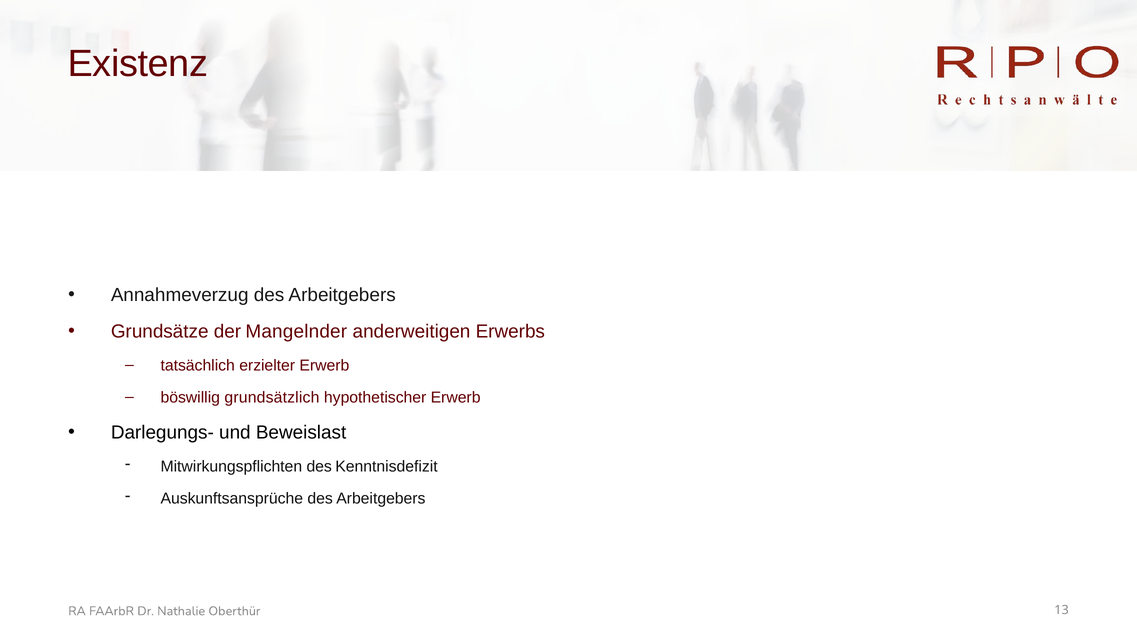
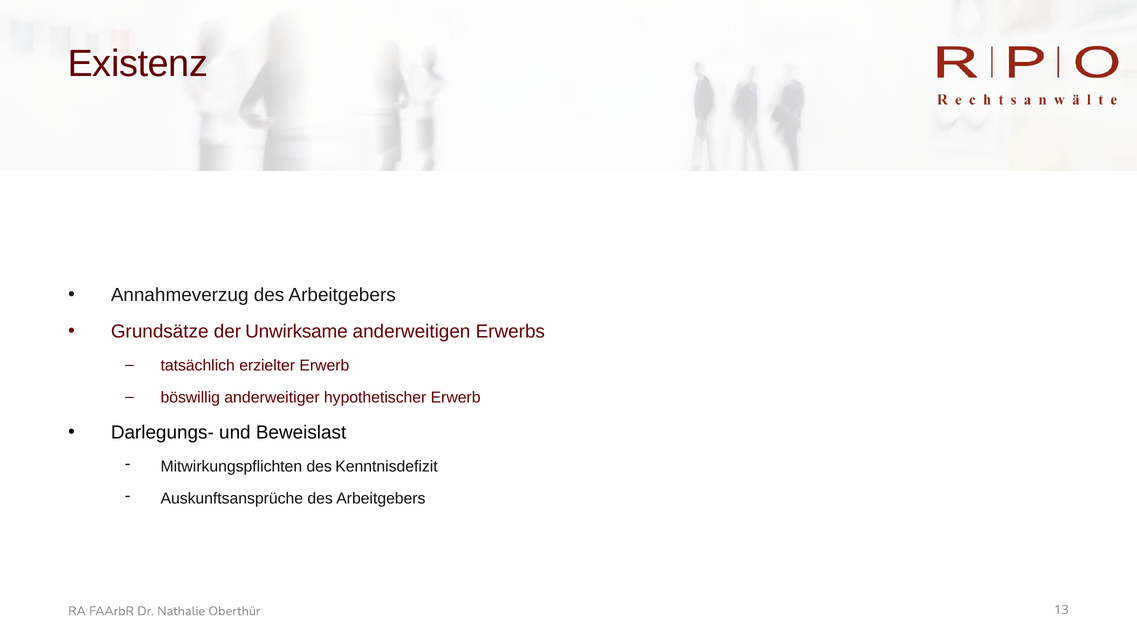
Mangelnder: Mangelnder -> Unwirksame (296, 331)
grundsätzlich: grundsätzlich -> anderweitiger (272, 397)
